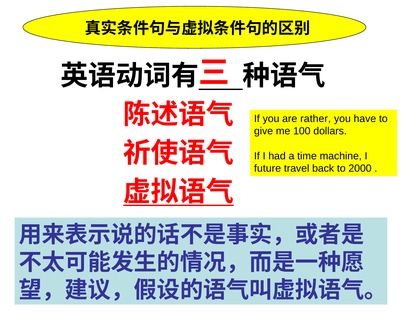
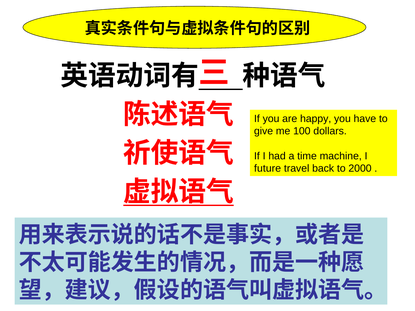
rather: rather -> happy (316, 119)
